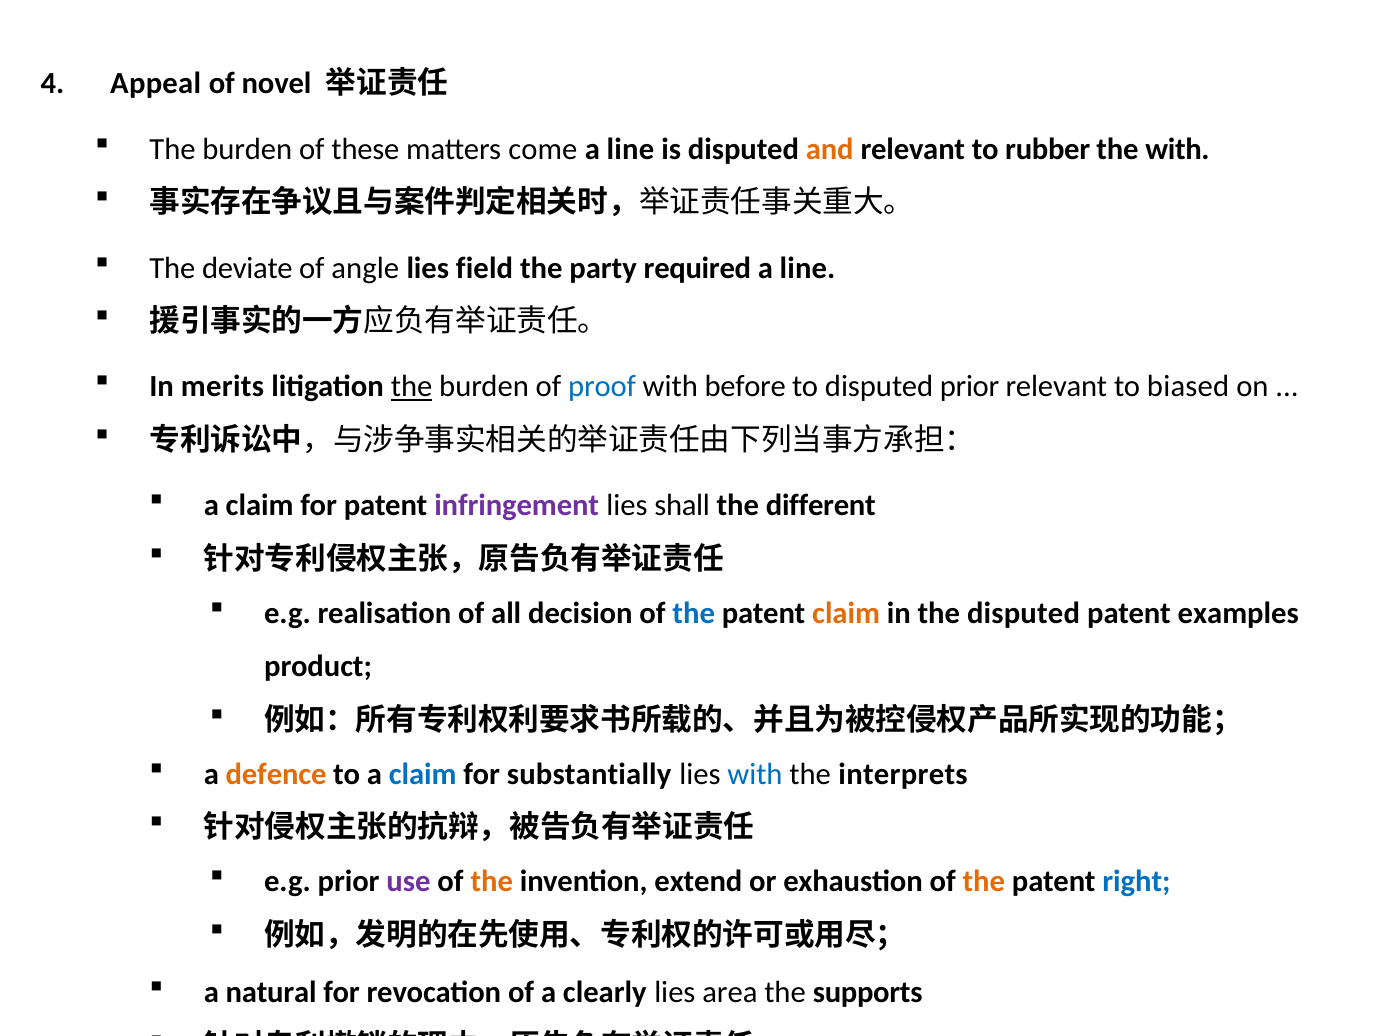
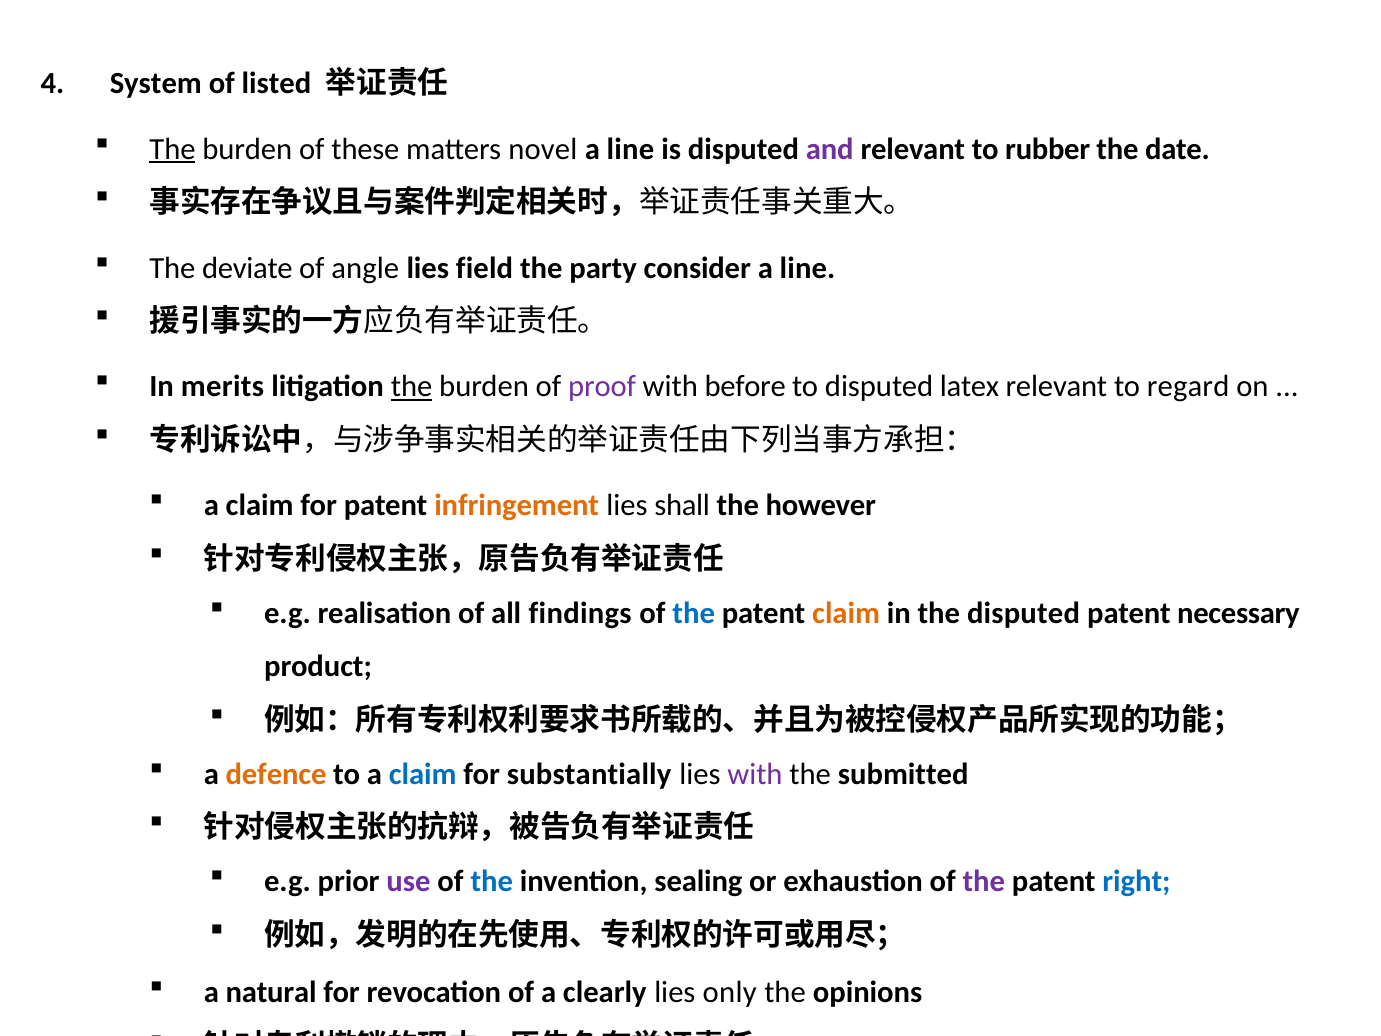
Appeal: Appeal -> System (156, 84)
of novel: novel -> listed (277, 84)
The underline: none -> present (173, 149)
matters come: come -> novel (543, 149)
and colour: orange -> purple (830, 149)
the with: with -> date (1177, 149)
required: required -> consider (697, 268)
proof colour: blue -> purple (602, 387)
disputed prior: prior -> latex (970, 387)
biased: biased -> regard (1188, 387)
infringement colour: purple -> orange (517, 506)
different: different -> however (821, 506)
decision: decision -> findings (580, 613)
examples: examples -> necessary (1238, 613)
with colour: blue -> purple (755, 774)
interprets: interprets -> submitted (903, 774)
the colour: orange -> blue (492, 881)
extend: extend -> sealing (698, 881)
the colour: orange -> purple (984, 881)
area: area -> only (730, 992)
supports: supports -> opinions (868, 992)
